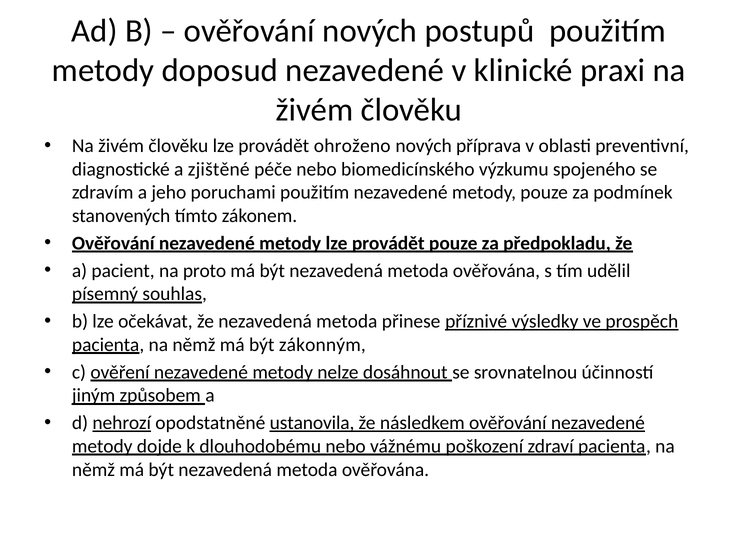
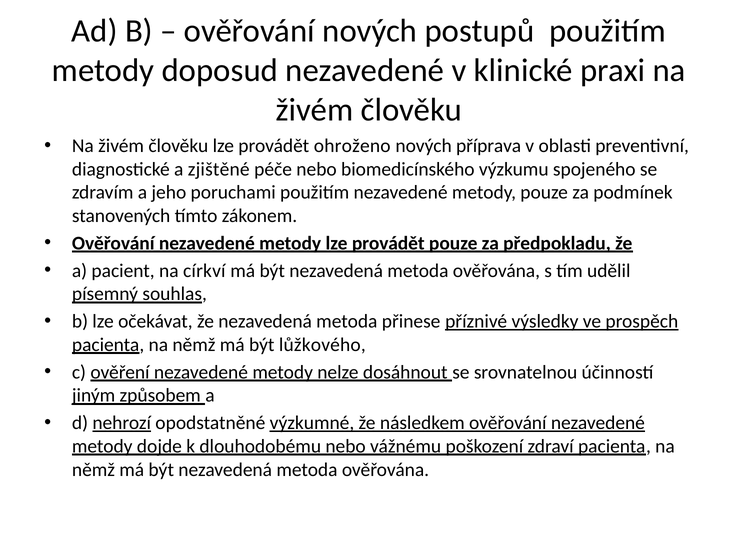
proto: proto -> církví (204, 271)
zákonným: zákonným -> lůžkového (322, 345)
ustanovila: ustanovila -> výzkumné (312, 423)
